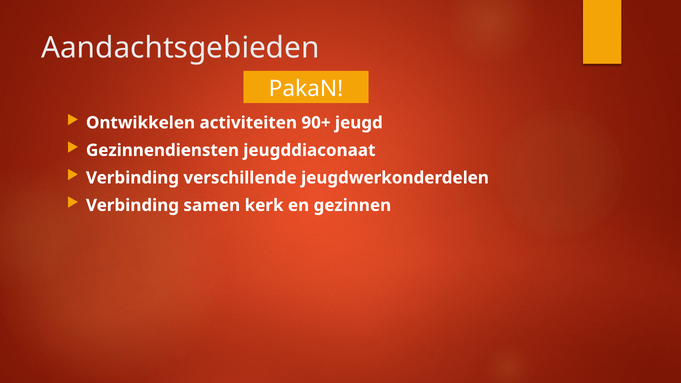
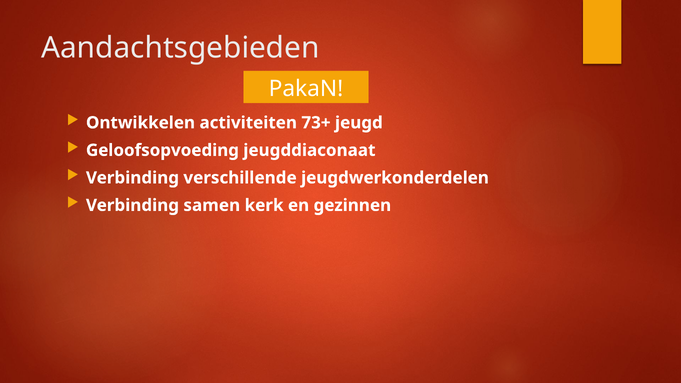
90+: 90+ -> 73+ (316, 123)
Gezinnendiensten: Gezinnendiensten -> Geloofsopvoeding (162, 150)
